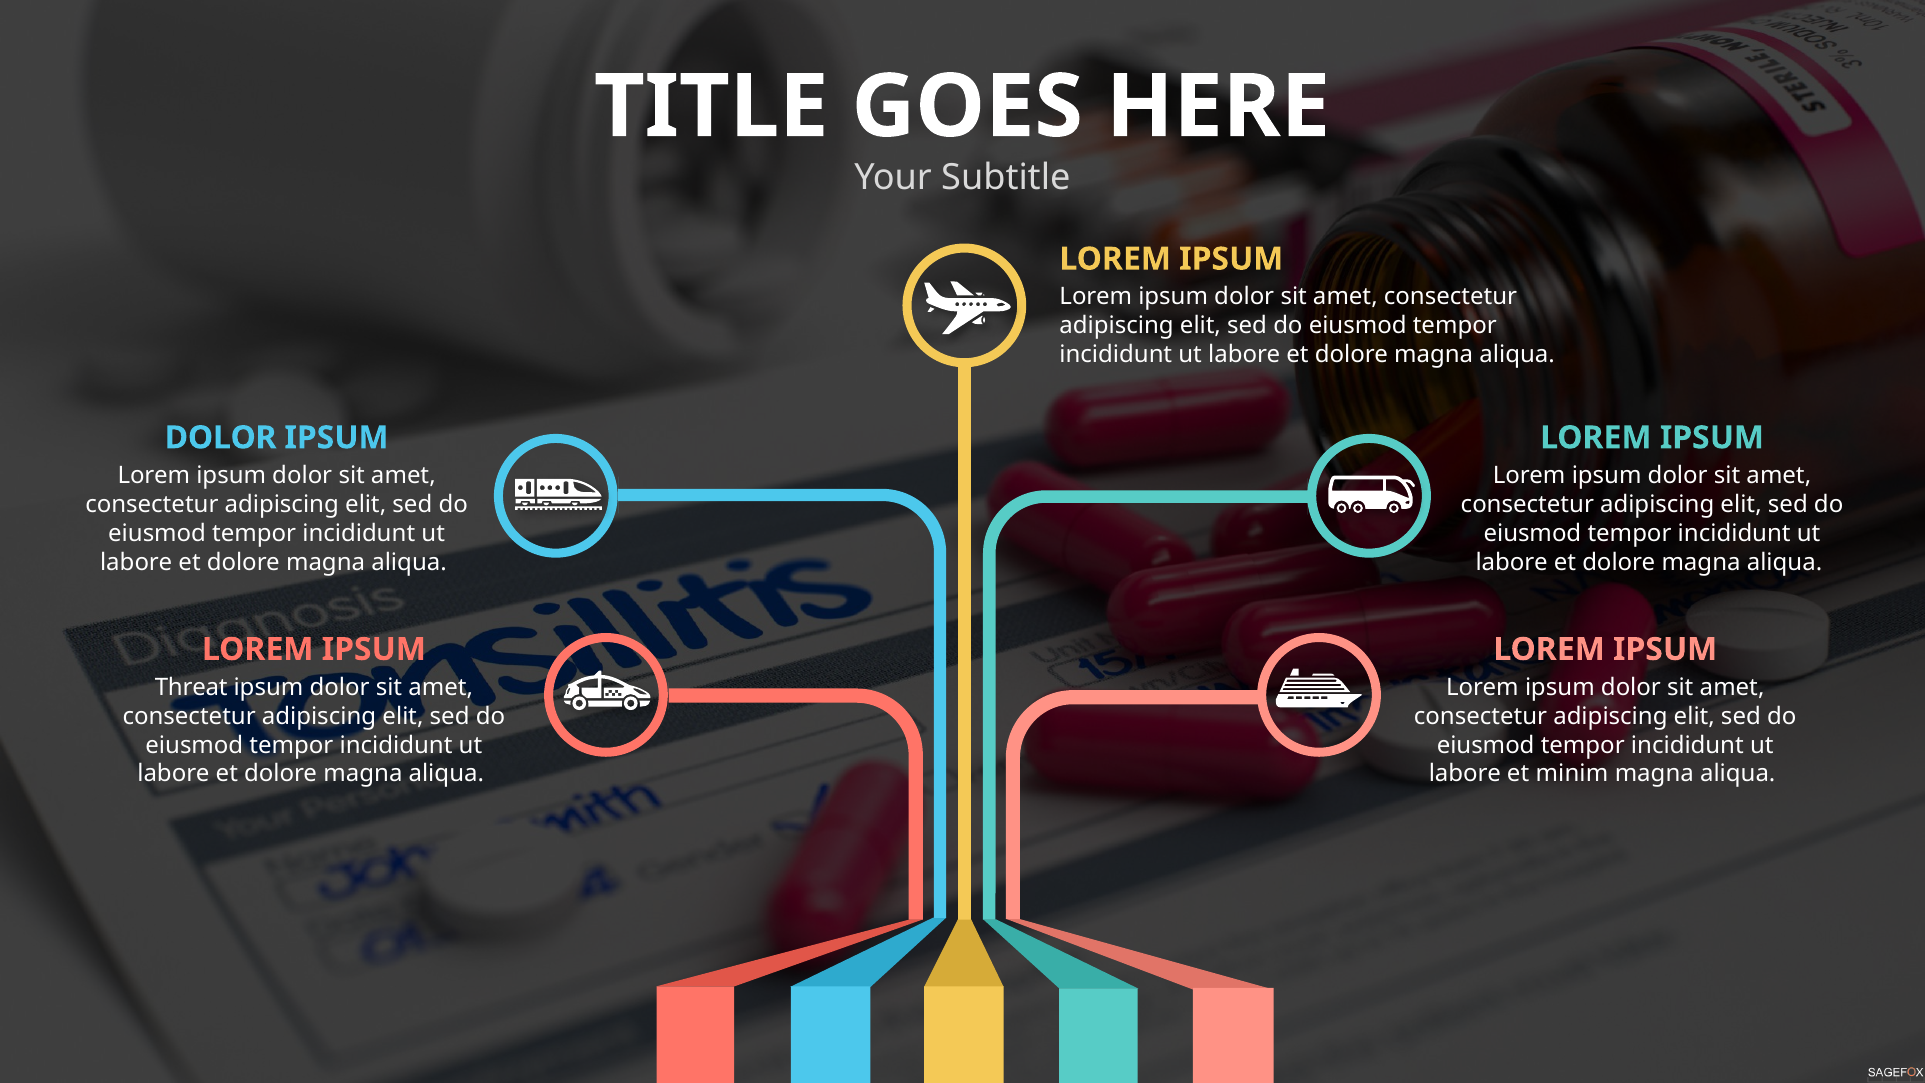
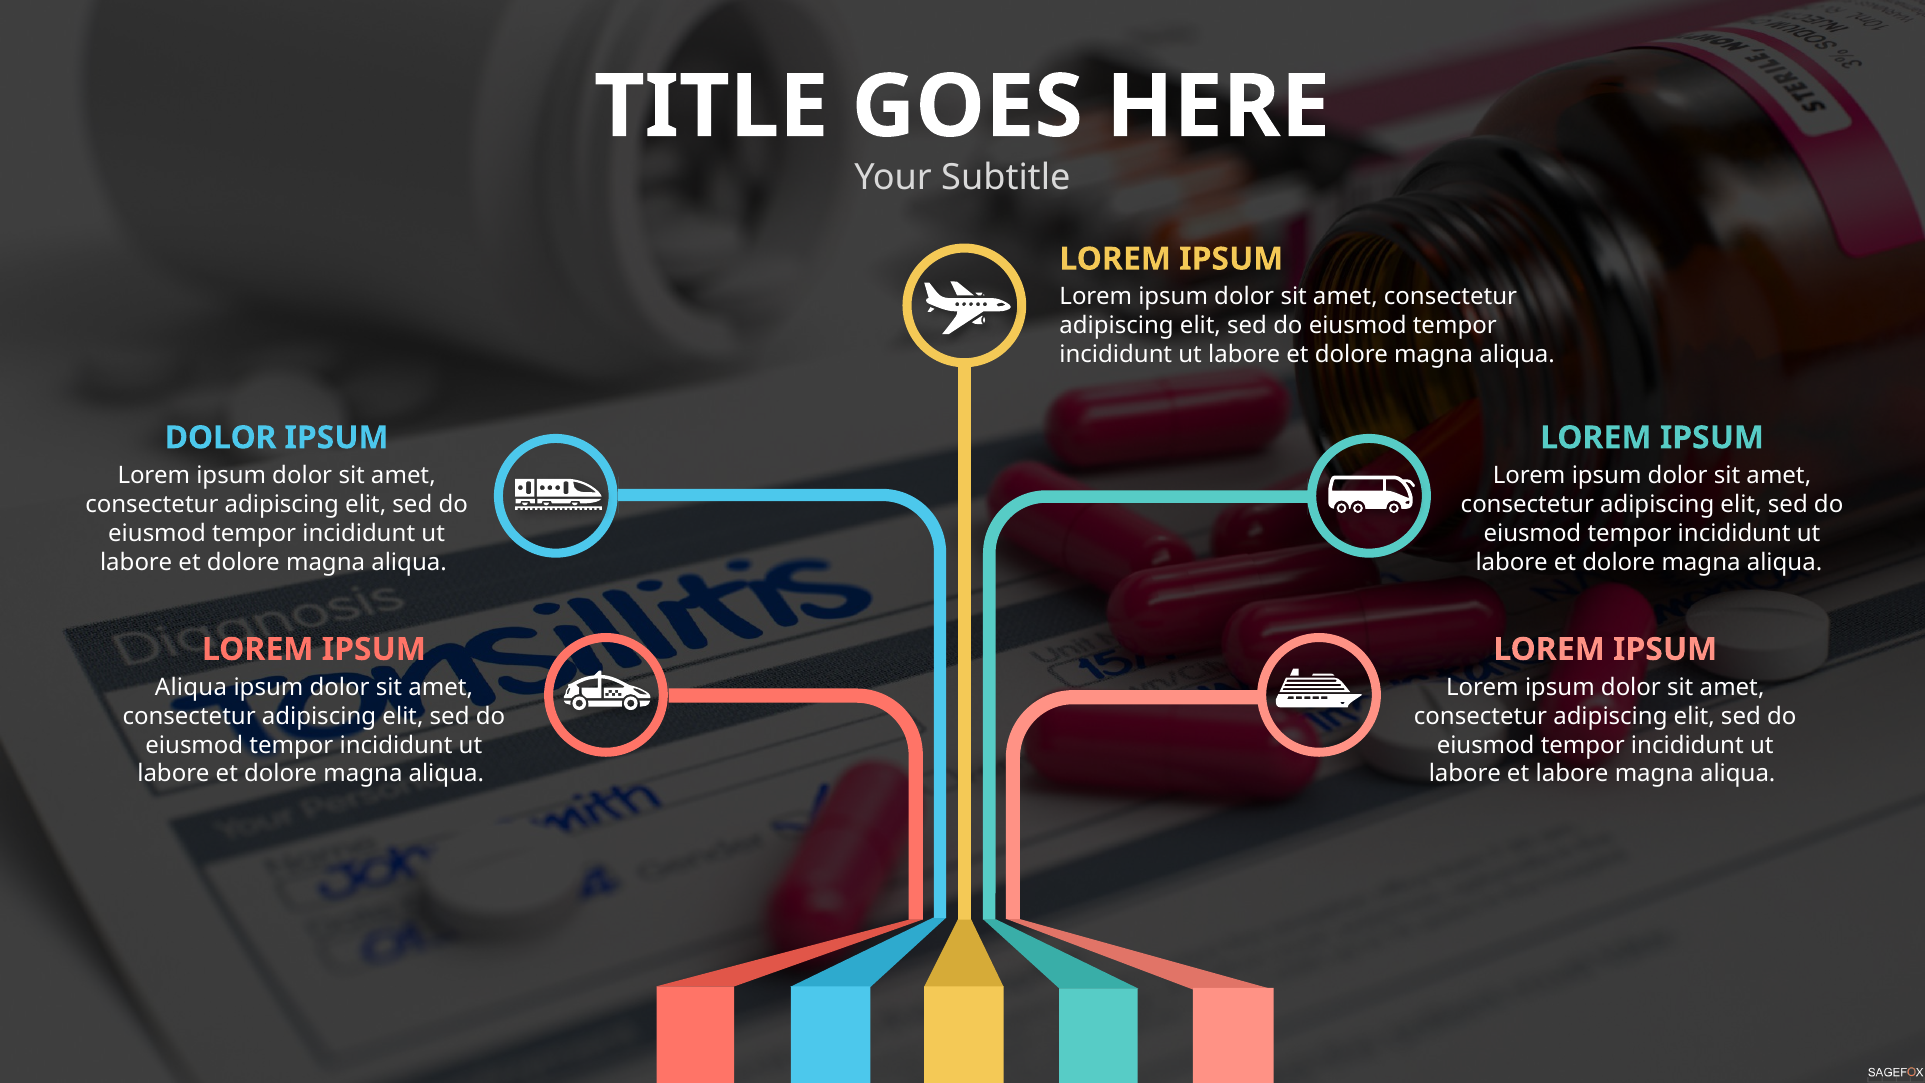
Threat: Threat -> Aliqua (191, 687)
et minim: minim -> labore (1572, 774)
